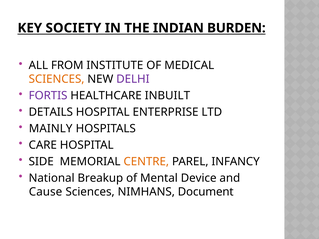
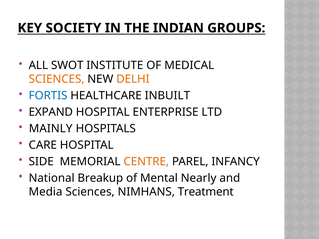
BURDEN: BURDEN -> GROUPS (236, 28)
FROM: FROM -> SWOT (67, 65)
DELHI colour: purple -> orange (133, 79)
FORTIS colour: purple -> blue (48, 96)
DETAILS: DETAILS -> EXPAND (51, 112)
Device: Device -> Nearly (199, 178)
Cause: Cause -> Media (46, 192)
Document: Document -> Treatment (206, 192)
